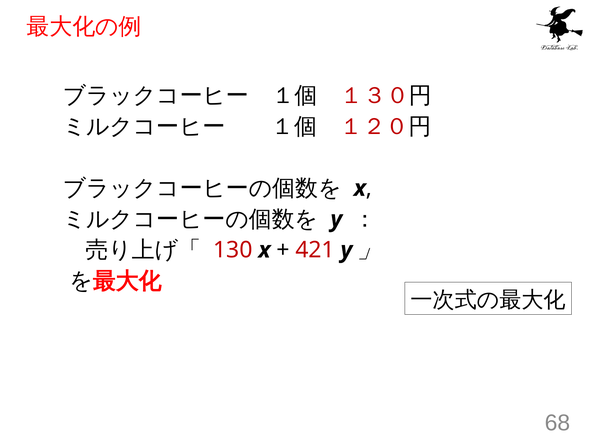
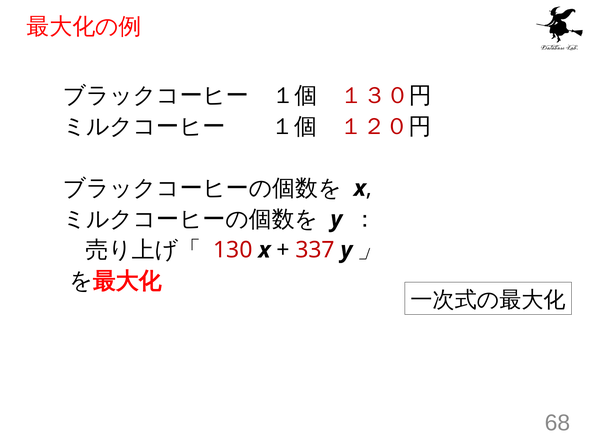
421: 421 -> 337 (315, 250)
